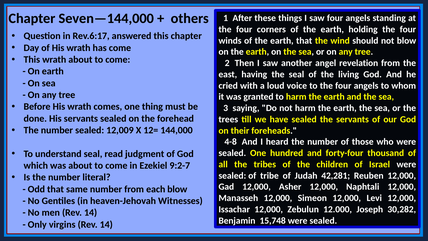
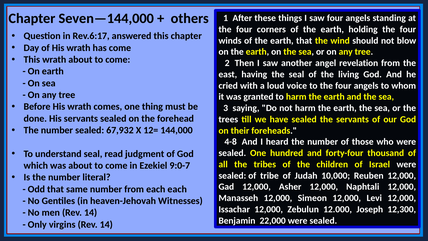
12,009: 12,009 -> 67,932 (120, 130)
9:2-7: 9:2-7 -> 9:0-7 (180, 165)
42,281: 42,281 -> 10,000 (336, 175)
each blow: blow -> each (177, 189)
30,282: 30,282 -> 12,300 (402, 209)
15,748: 15,748 -> 22,000 (273, 220)
